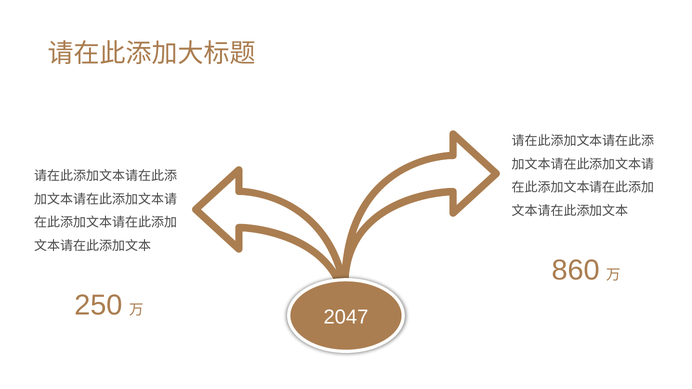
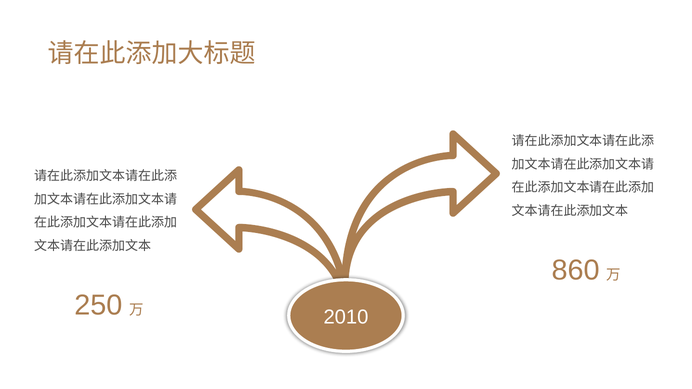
2047: 2047 -> 2010 (346, 317)
